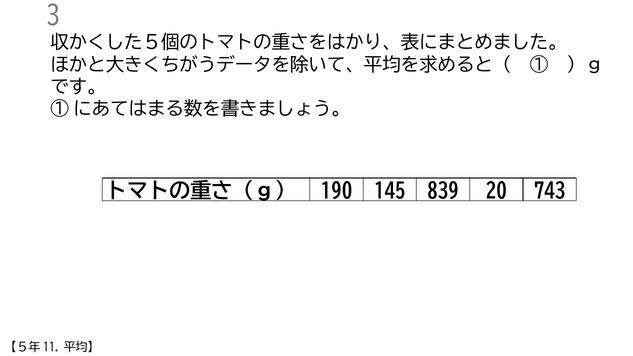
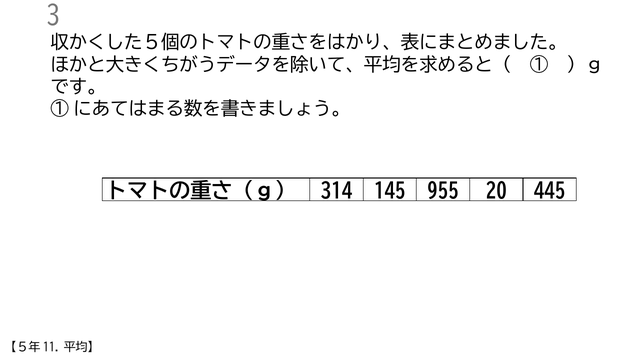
190: 190 -> 314 (337, 191)
839: 839 -> 955 (443, 191)
743: 743 -> 445 (550, 191)
